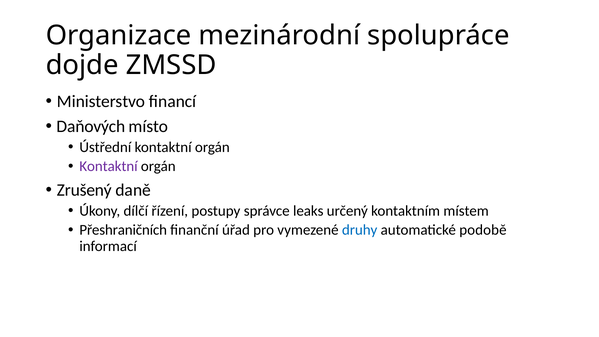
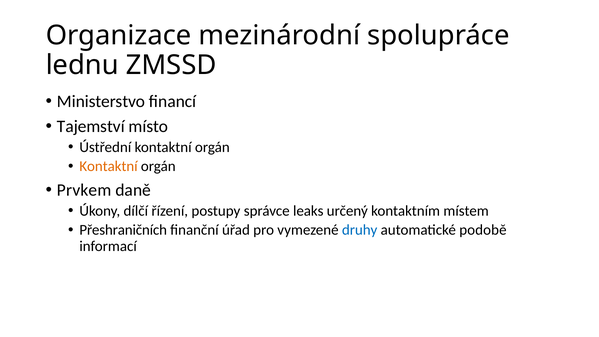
dojde: dojde -> lednu (82, 65)
Daňových: Daňových -> Tajemství (91, 126)
Kontaktní colour: purple -> orange (108, 166)
Zrušený: Zrušený -> Prvkem (84, 190)
